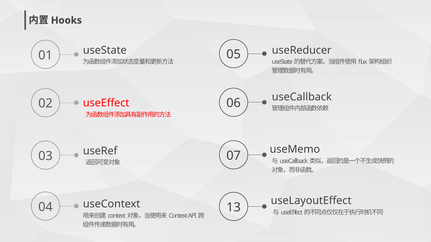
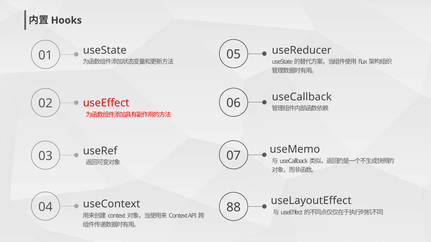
13: 13 -> 88 (234, 208)
